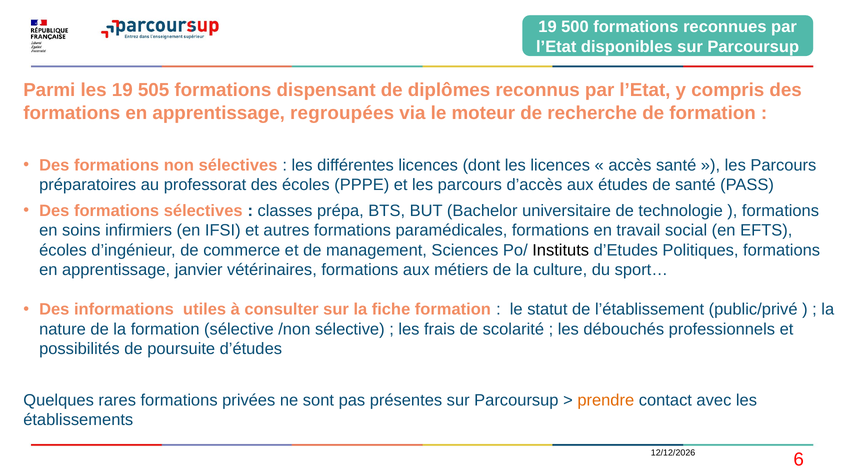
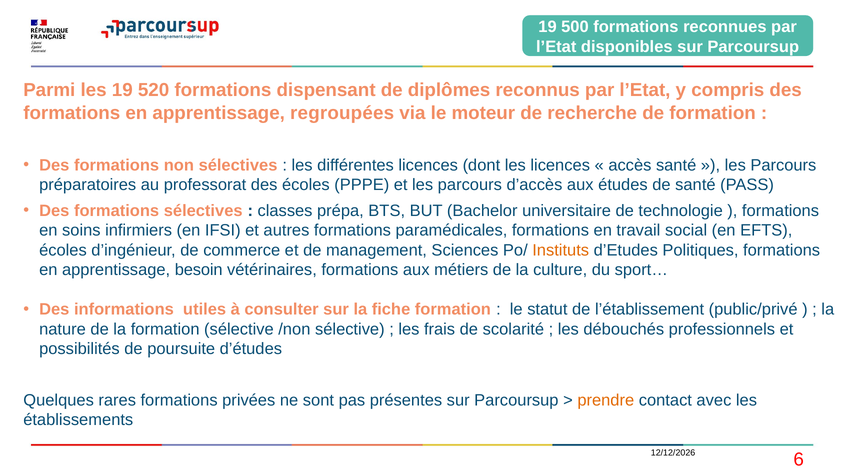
505: 505 -> 520 (154, 90)
Instituts colour: black -> orange (561, 250)
janvier: janvier -> besoin (199, 270)
